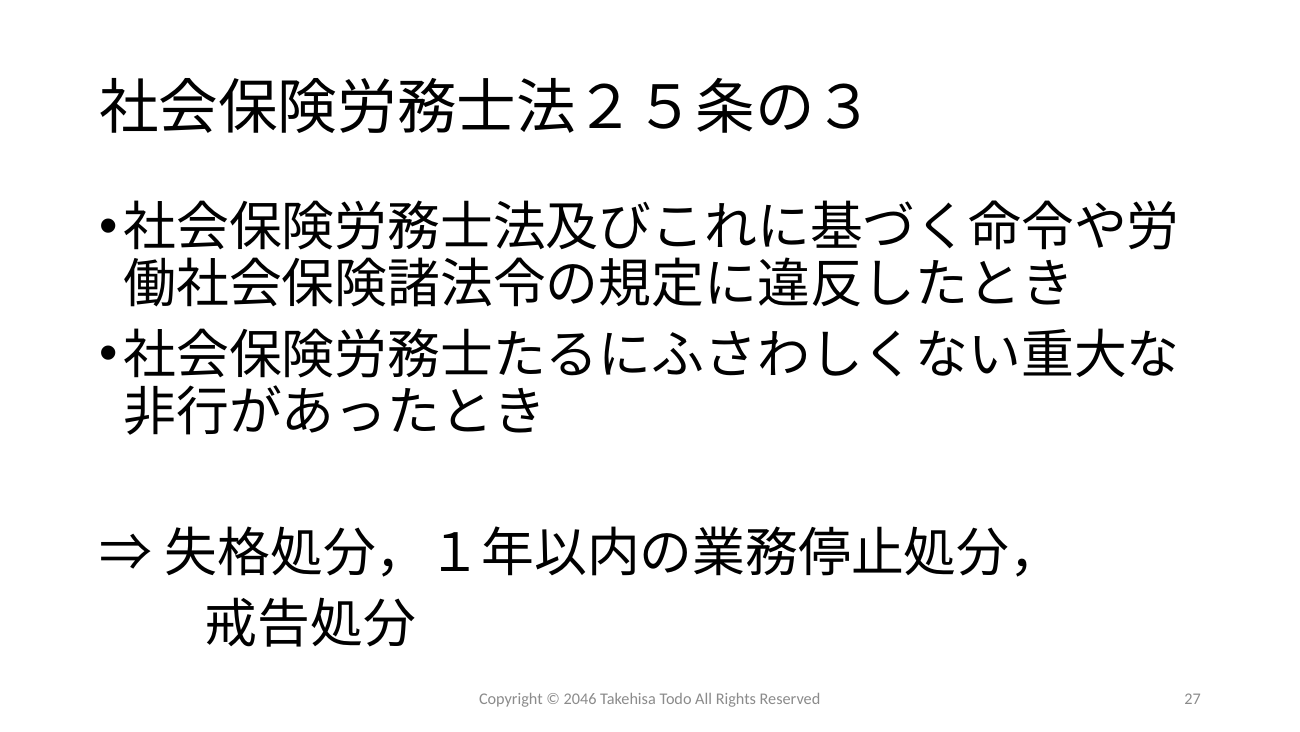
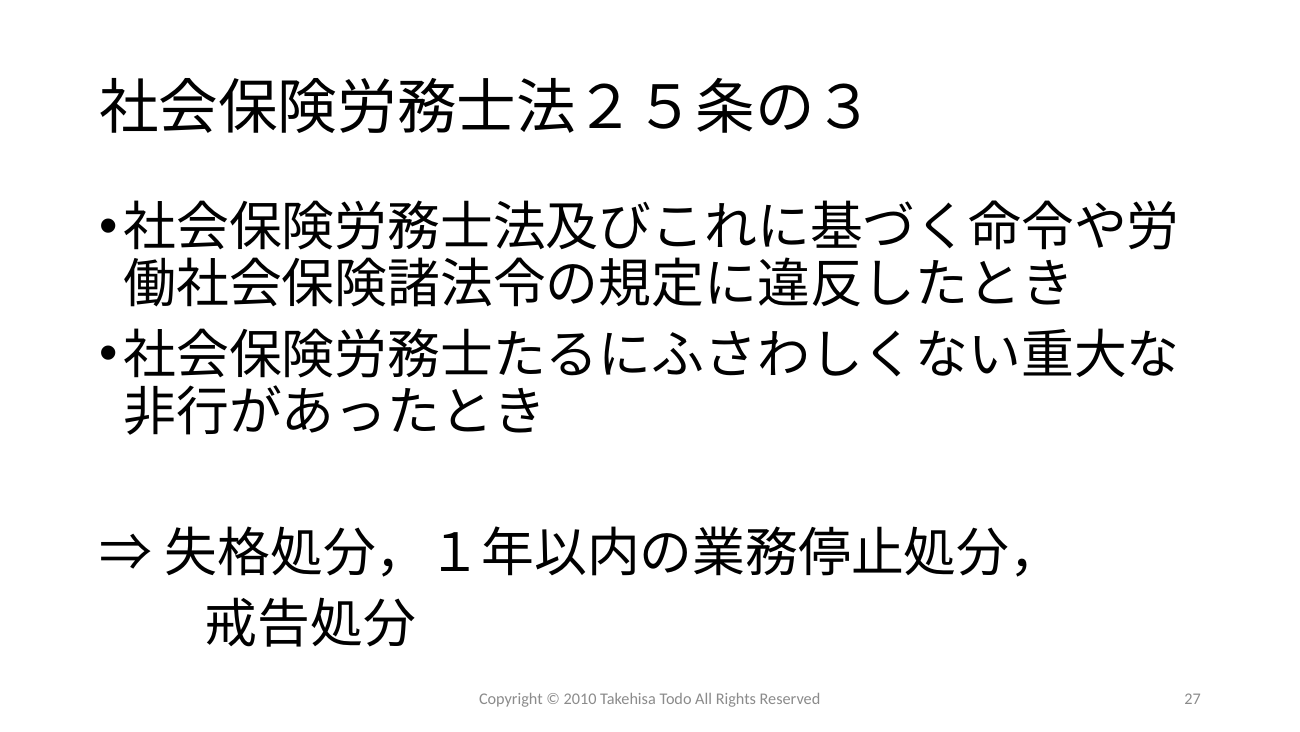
2046: 2046 -> 2010 (580, 698)
